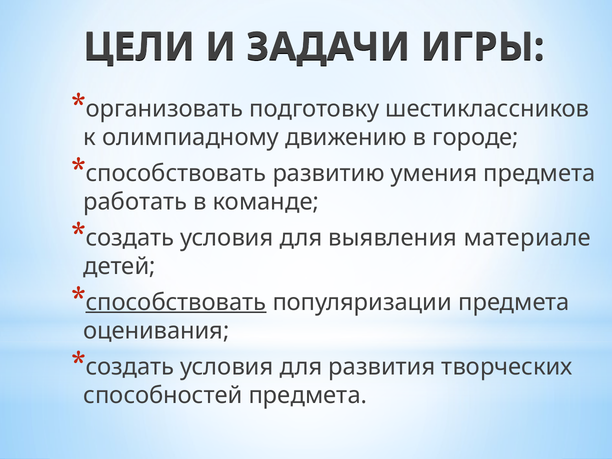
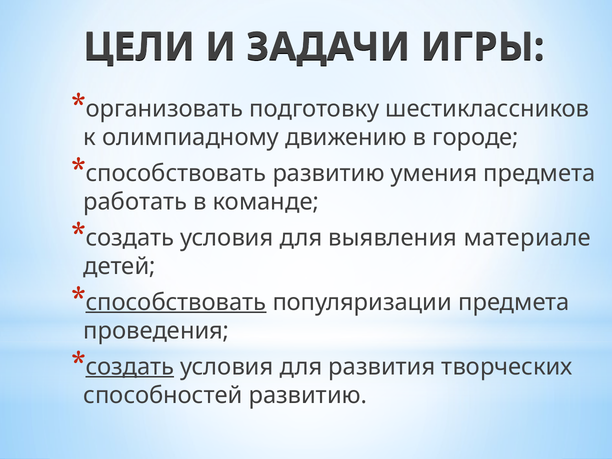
оценивания: оценивания -> проведения (156, 331)
создать underline: none -> present (130, 367)
способностей предмета: предмета -> развитию (308, 395)
